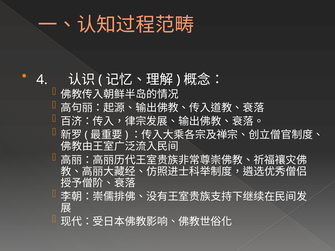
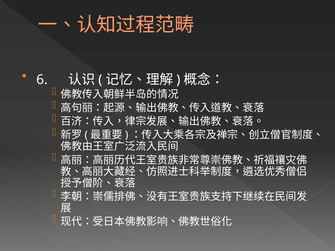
4: 4 -> 6 (42, 80)
